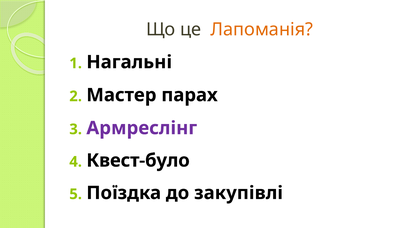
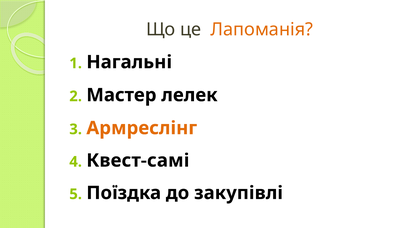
парах: парах -> лелек (189, 95)
Армреслінг colour: purple -> orange (142, 128)
Квест-було: Квест-було -> Квест-самі (138, 160)
